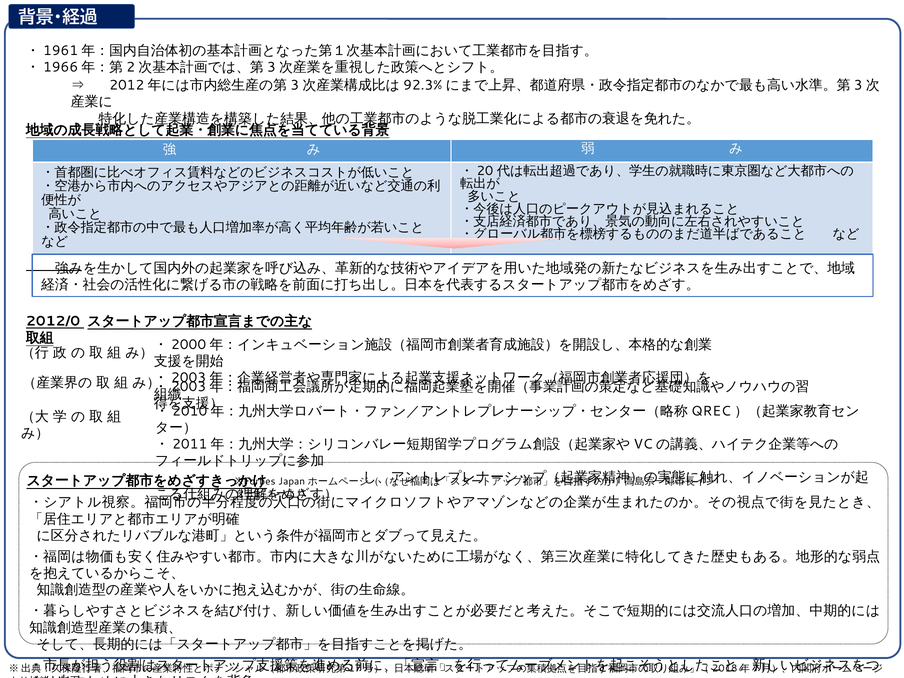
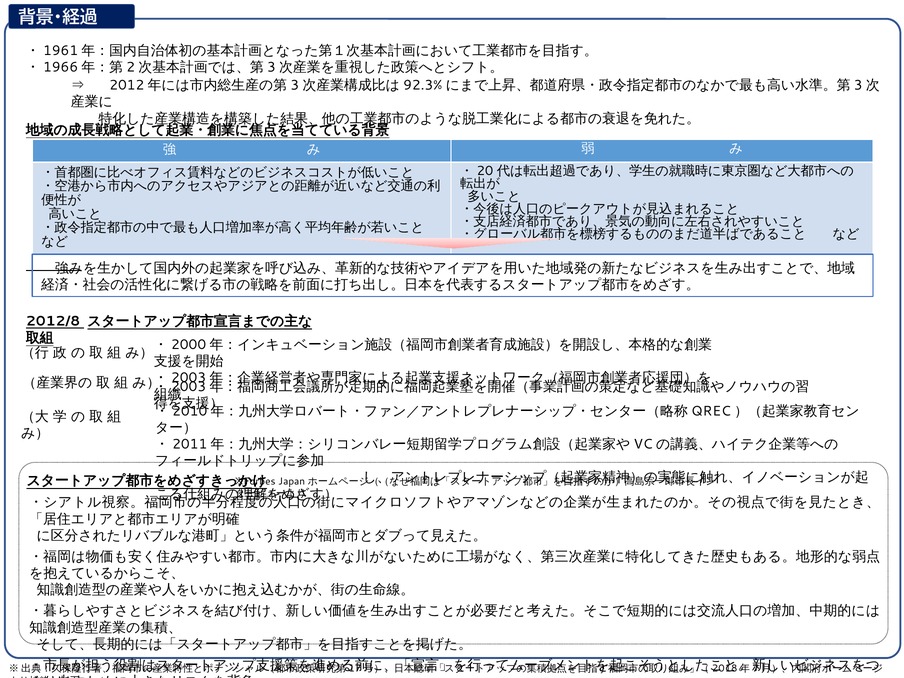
2012/0: 2012/0 -> 2012/8 (53, 321)
